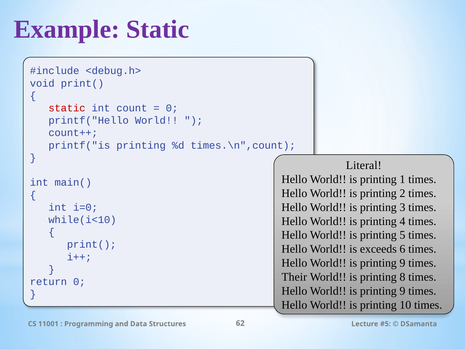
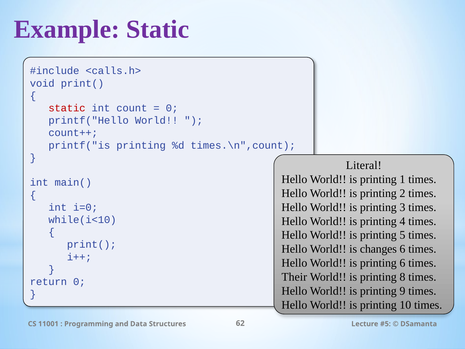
<debug.h>: <debug.h> -> <calls.h> (113, 71)
exceeds: exceeds -> changes (378, 249)
9: 9 -> 6 (402, 263)
